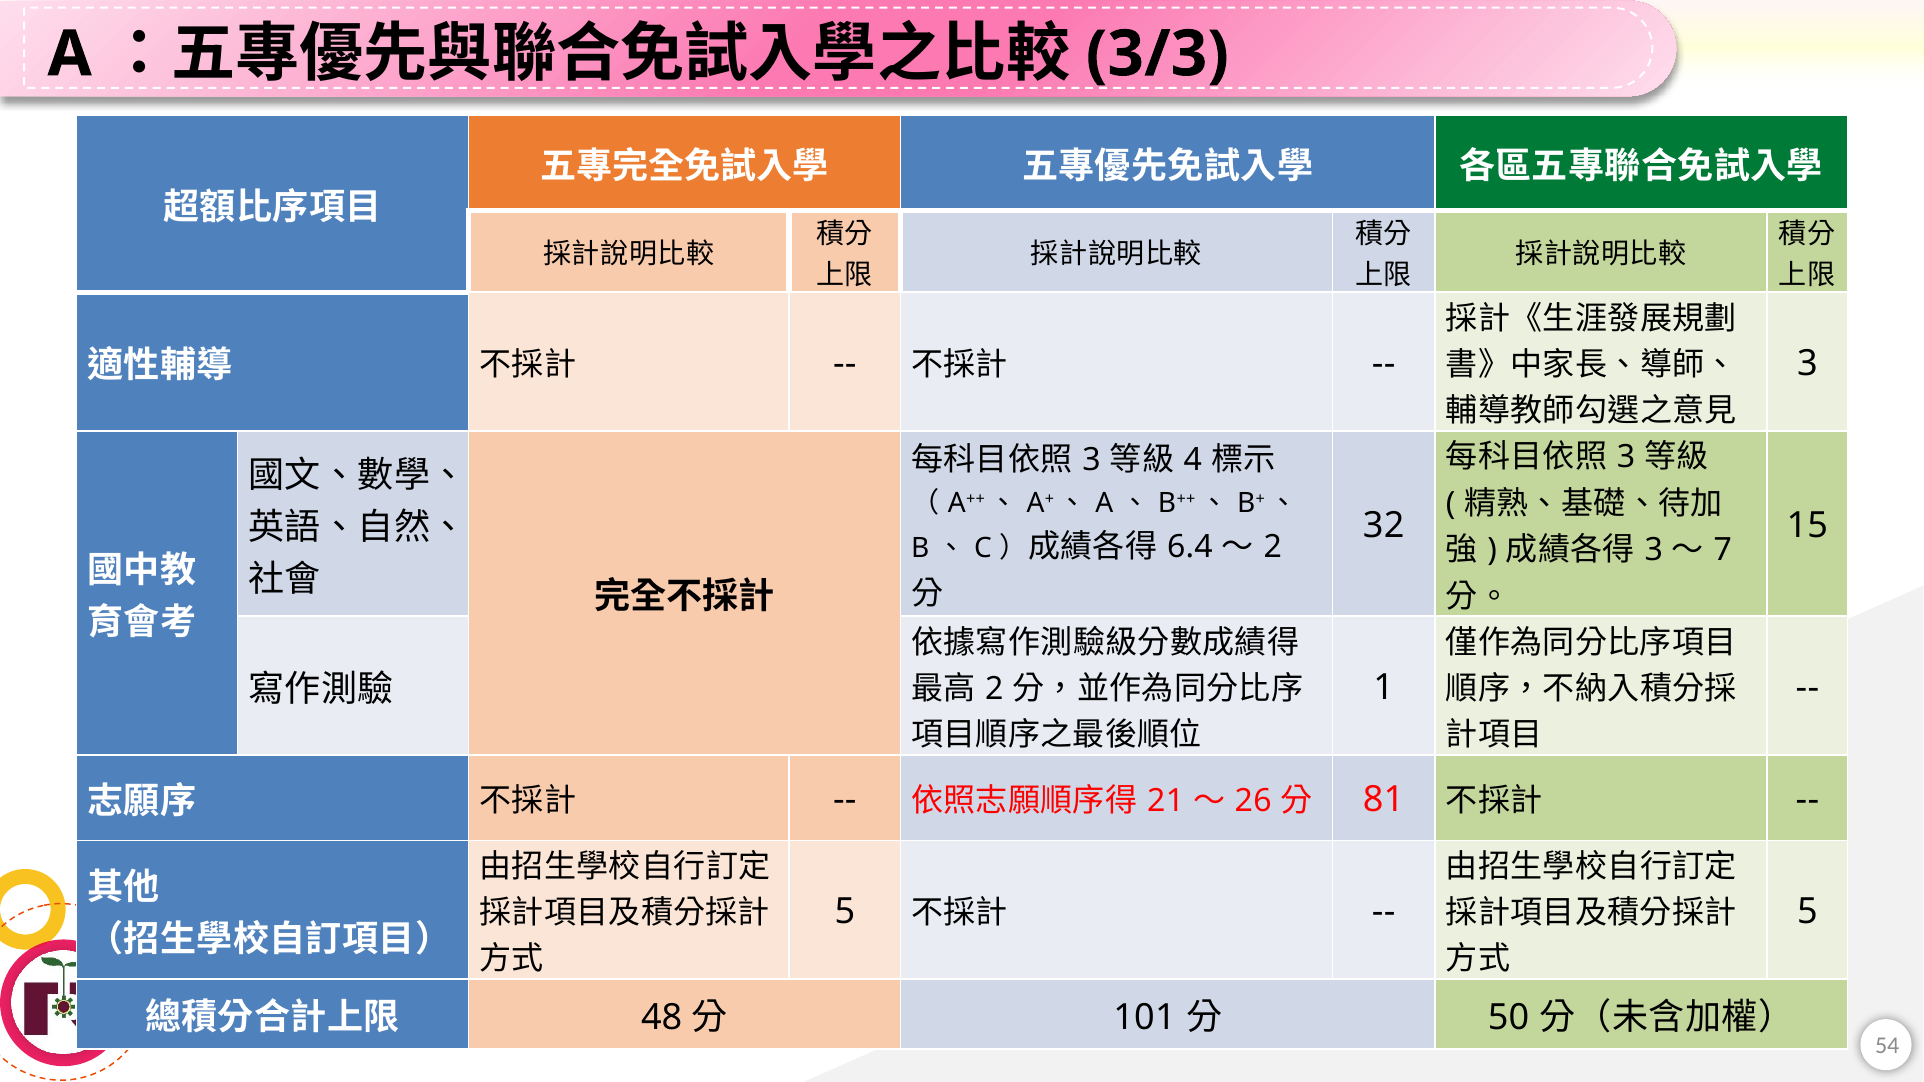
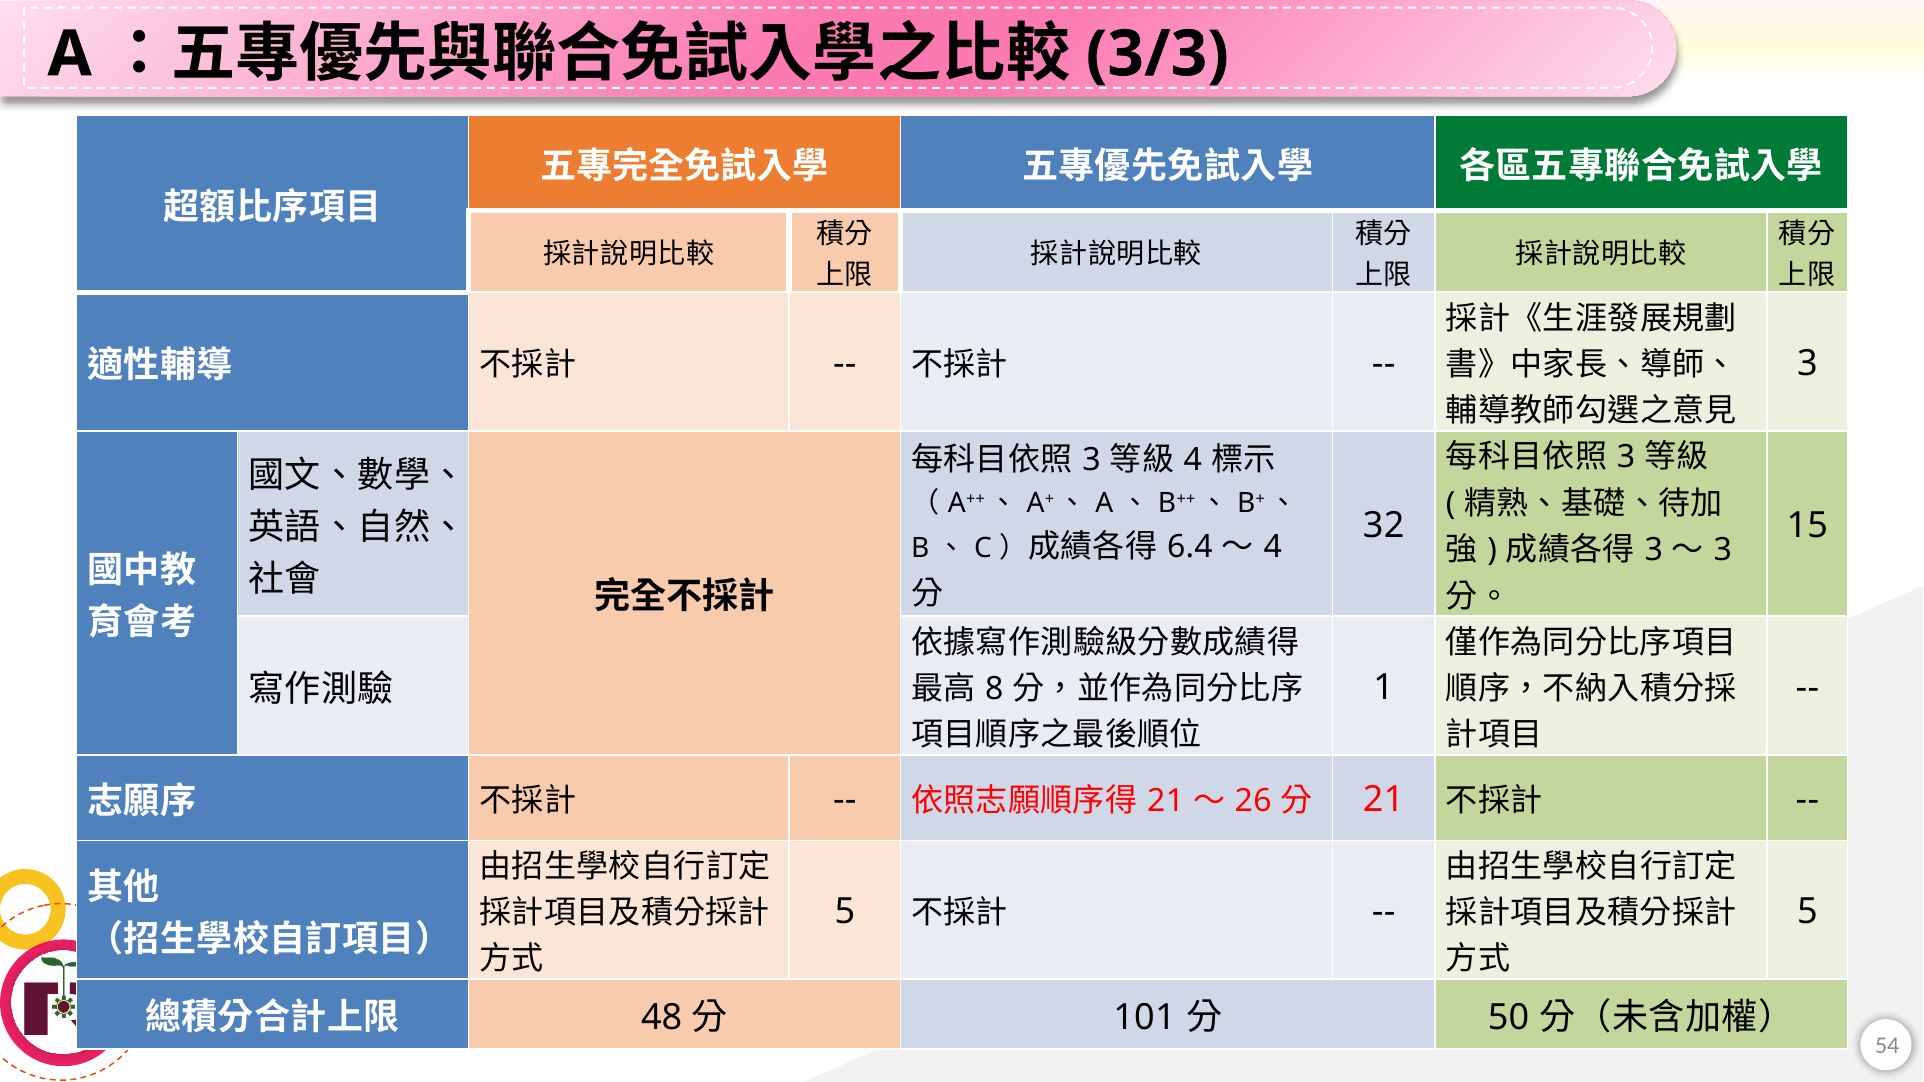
7: 7 -> 3 (1723, 550)
2: 2 -> 4 (1273, 548)
2: 2 -> 8 (994, 689)
81: 81 -> 21 (1384, 800)
